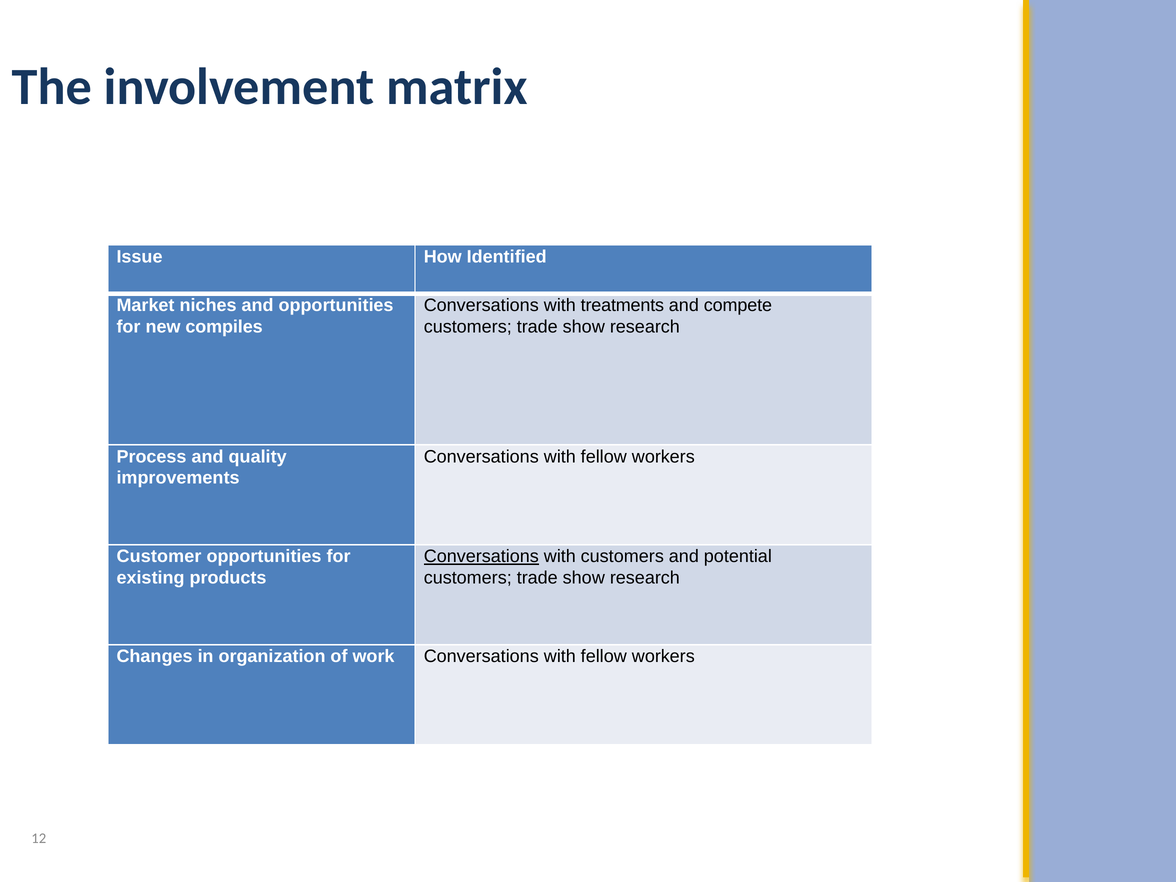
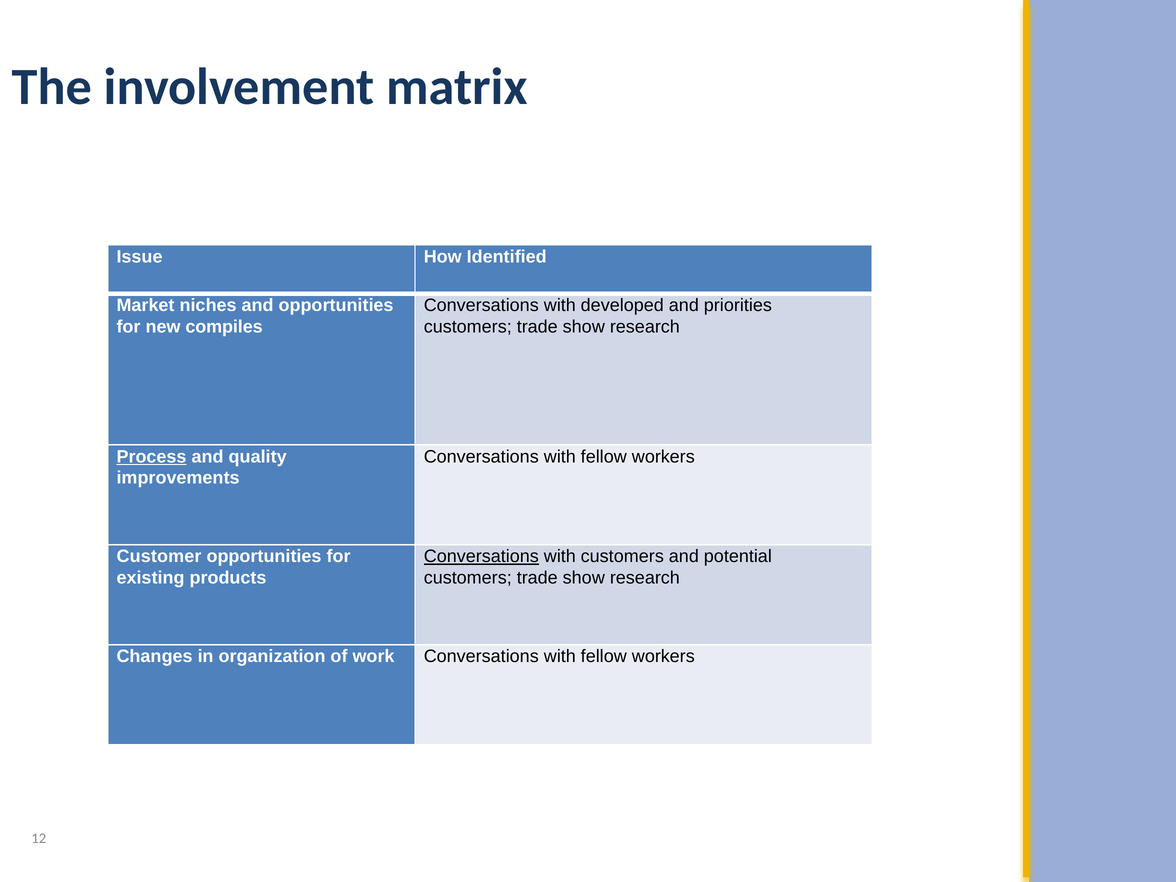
treatments: treatments -> developed (622, 305)
compete: compete -> priorities (738, 305)
Process underline: none -> present (152, 457)
